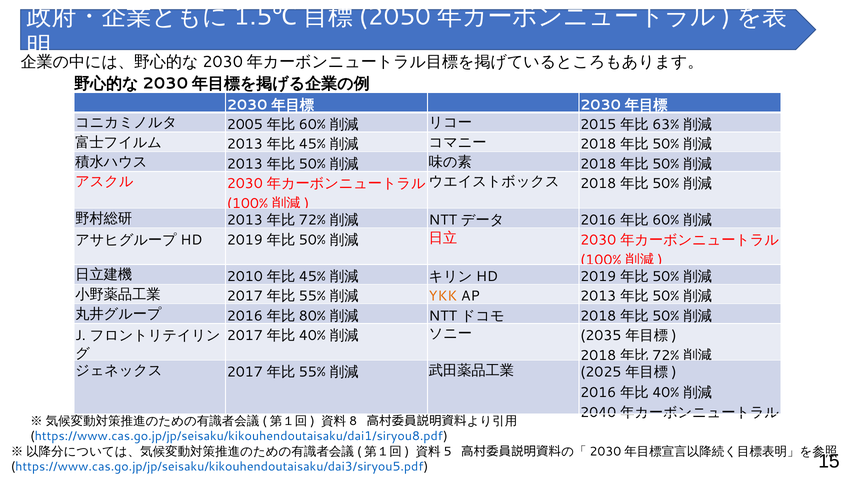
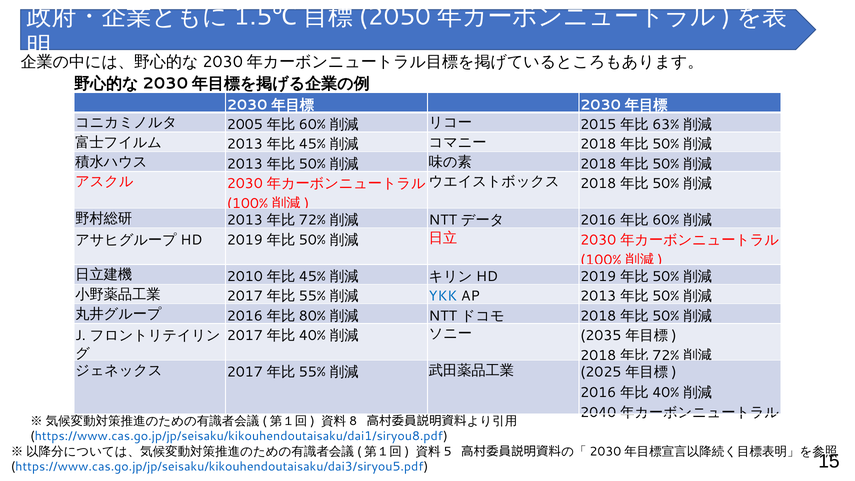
YKK colour: orange -> blue (443, 296)
